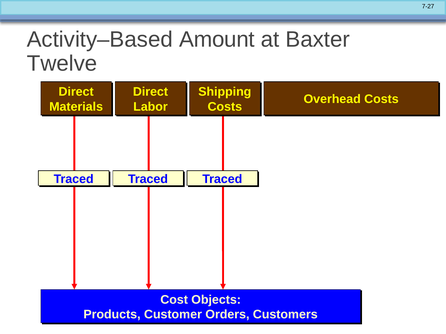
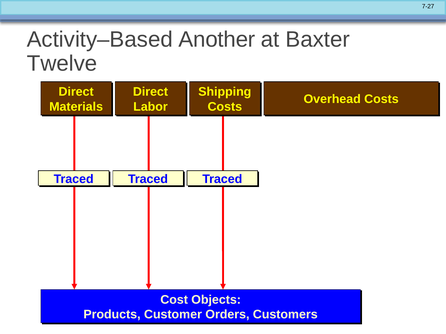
Amount: Amount -> Another (217, 39)
